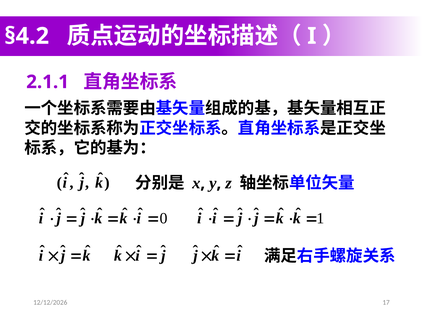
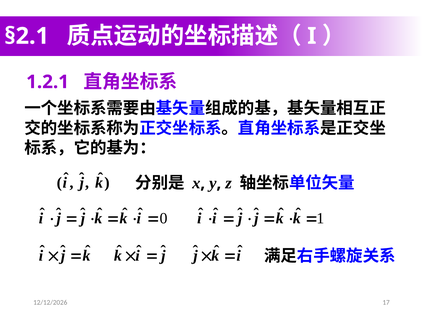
§4.2: §4.2 -> §2.1 (27, 36)
2.1.1: 2.1.1 -> 1.2.1 (48, 82)
